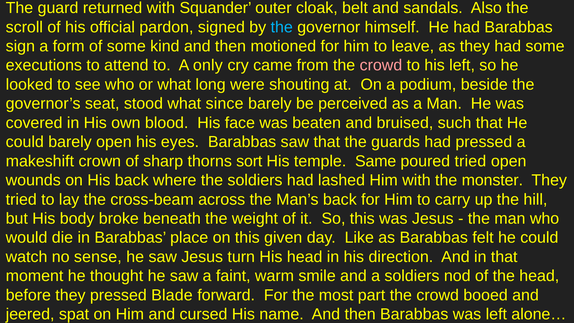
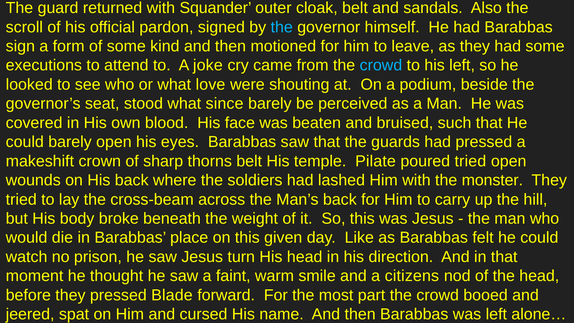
only: only -> joke (208, 65)
crowd colour: pink -> light blue (381, 65)
long: long -> love (210, 84)
thorns sort: sort -> belt (249, 161)
Same: Same -> Pilate (376, 161)
sense: sense -> prison (98, 257)
a soldiers: soldiers -> citizens (412, 276)
